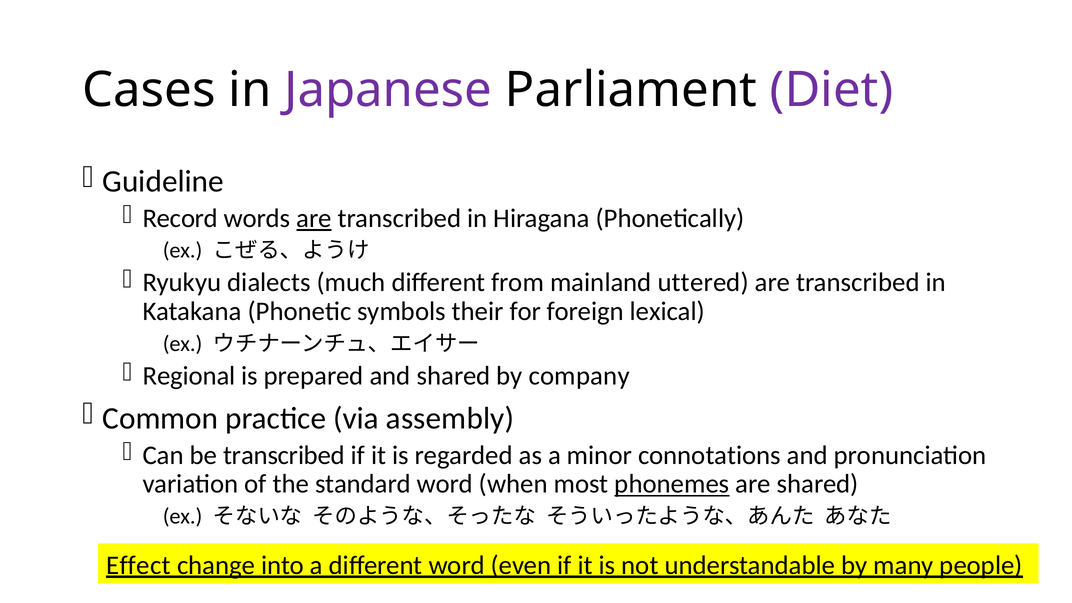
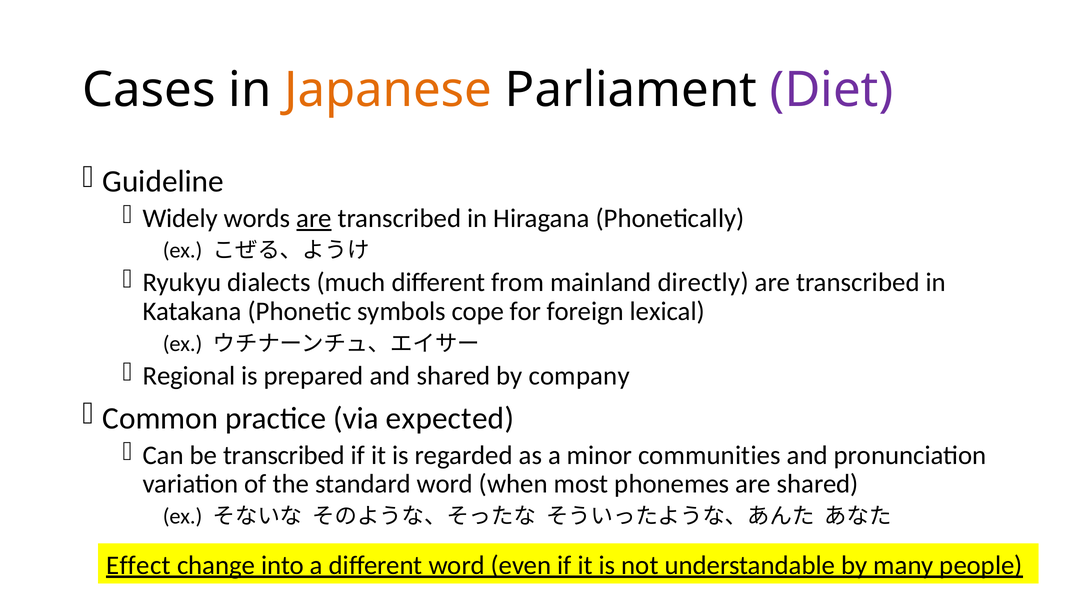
Japanese colour: purple -> orange (388, 90)
Record: Record -> Widely (180, 218)
uttered: uttered -> directly (703, 283)
their: their -> cope (478, 312)
assembly: assembly -> expected (450, 418)
connotations: connotations -> communities (709, 455)
phonemes underline: present -> none (672, 484)
